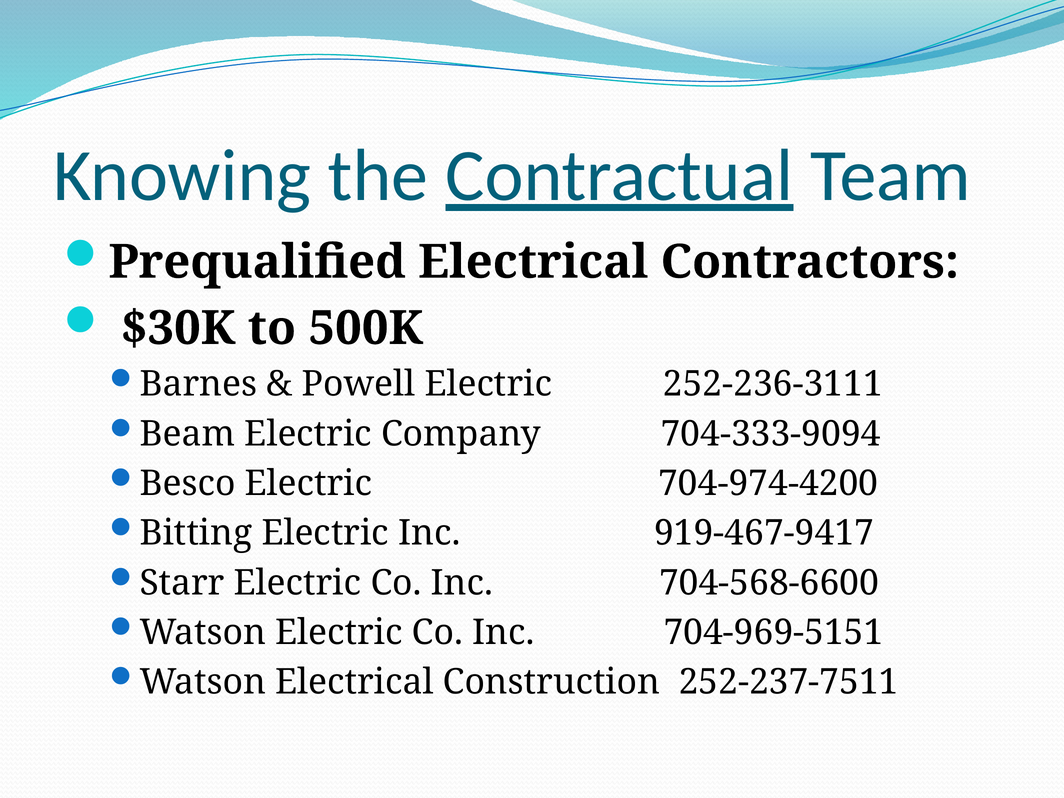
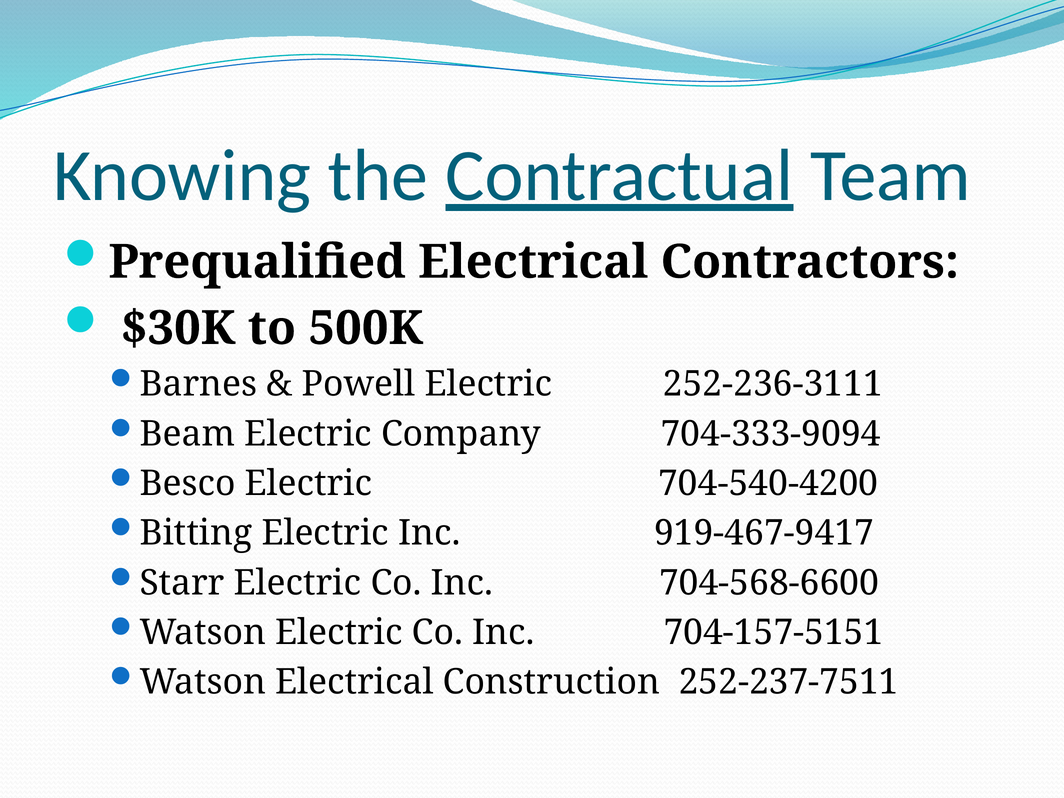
704-974-4200: 704-974-4200 -> 704-540-4200 (768, 484)
704-969-5151: 704-969-5151 -> 704-157-5151 (774, 632)
